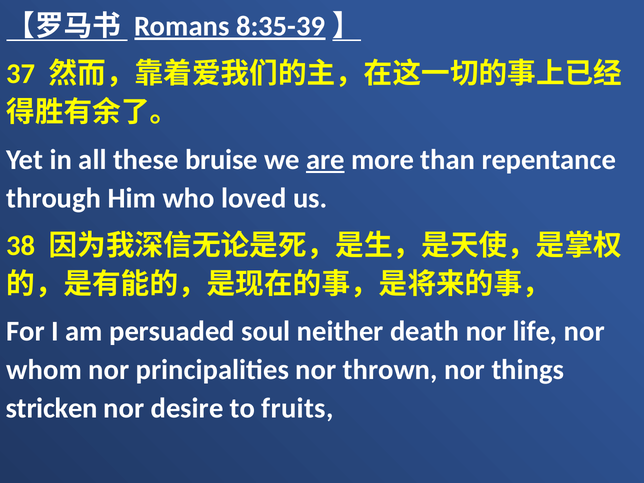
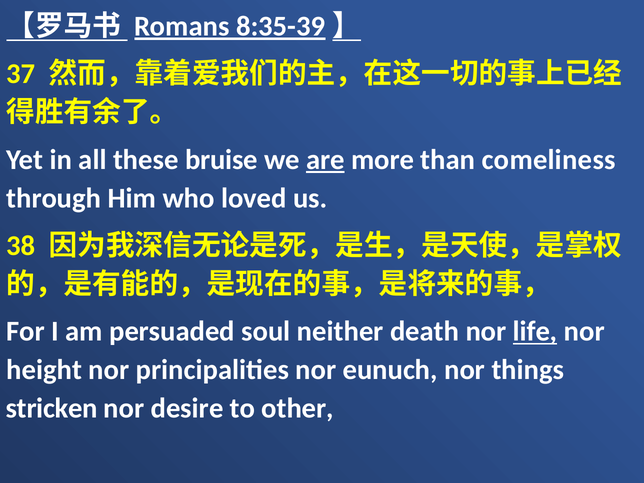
repentance: repentance -> comeliness (549, 160)
life underline: none -> present (535, 332)
whom: whom -> height (44, 370)
thrown: thrown -> eunuch (390, 370)
fruits: fruits -> other (298, 408)
